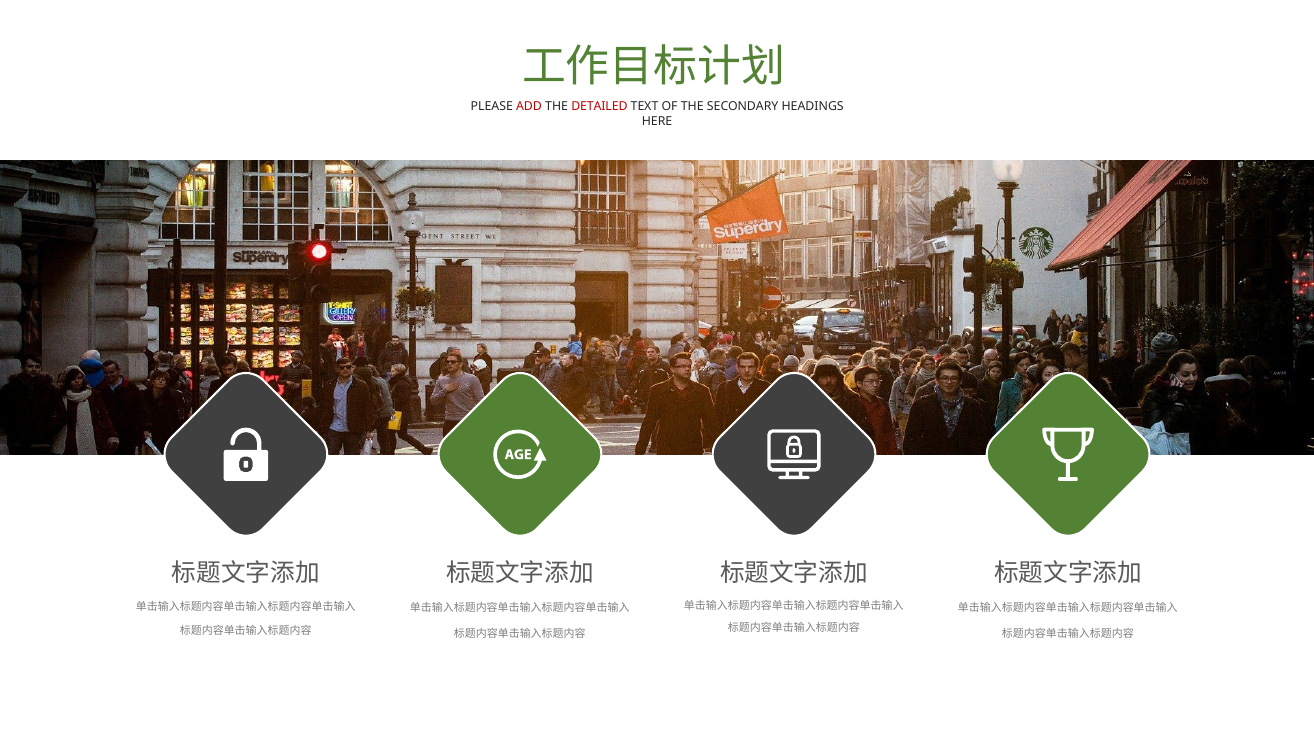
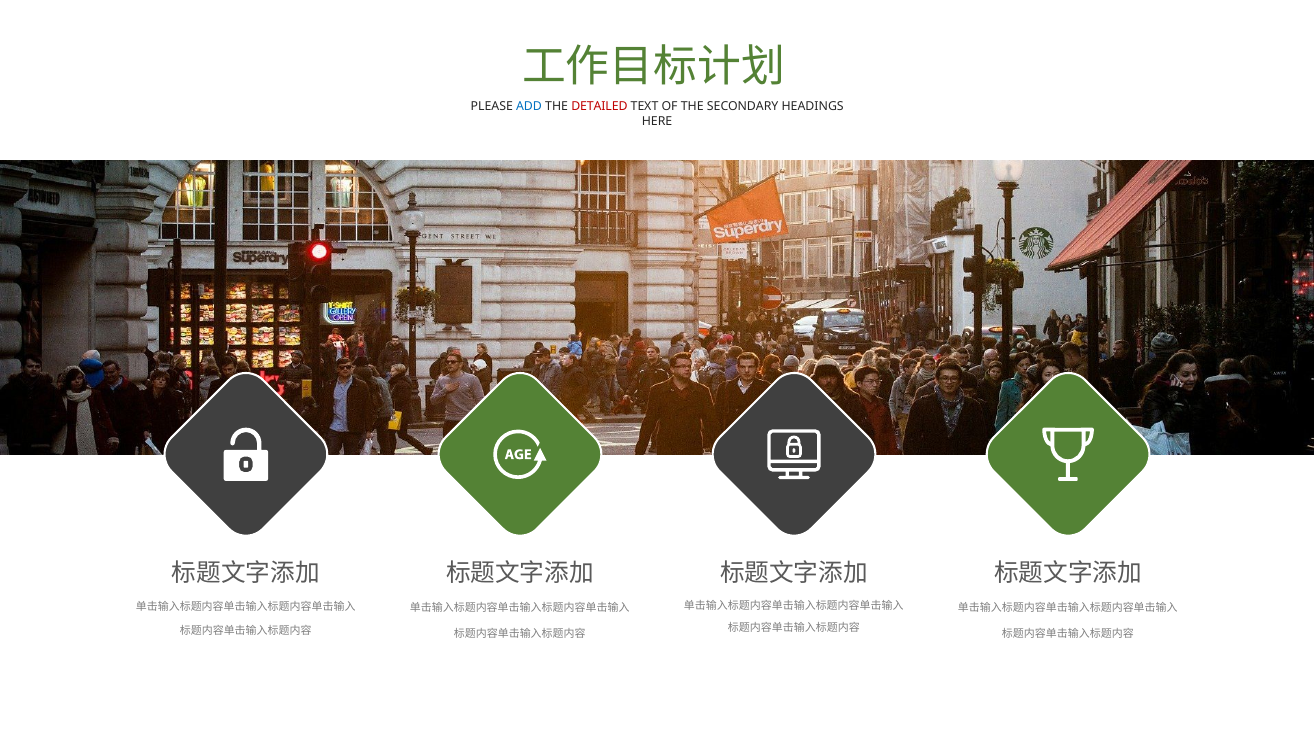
ADD colour: red -> blue (529, 106)
